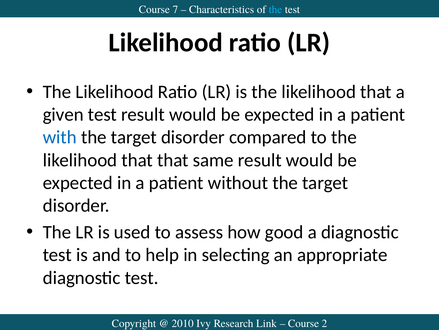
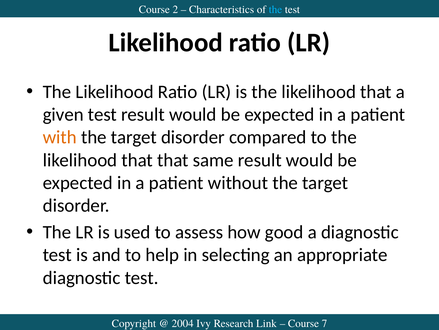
7: 7 -> 2 (175, 10)
with colour: blue -> orange (60, 137)
2010: 2010 -> 2004 (183, 323)
2: 2 -> 7 (324, 323)
